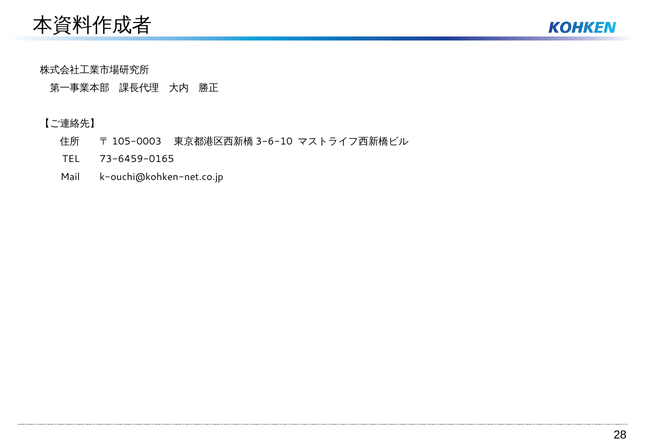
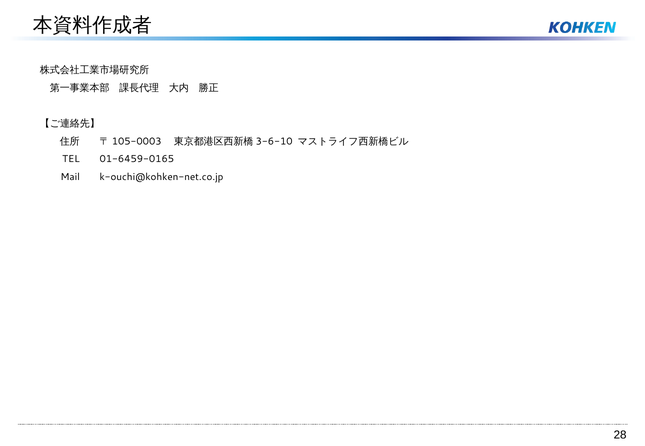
73-6459-0165: 73-6459-0165 -> 01-6459-0165 (137, 159)
